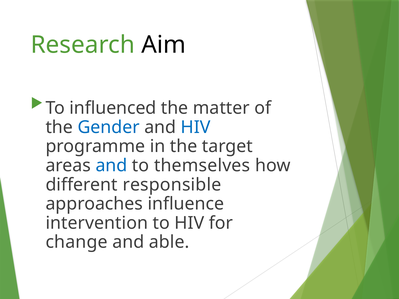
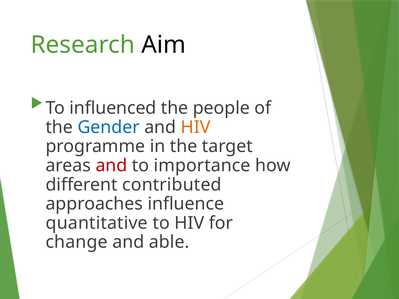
matter: matter -> people (221, 108)
HIV colour: blue -> orange (196, 127)
and colour: blue -> red (111, 166)
themselves: themselves -> importance (202, 166)
responsible: responsible -> contributed (172, 185)
intervention: intervention -> quantitative (97, 223)
